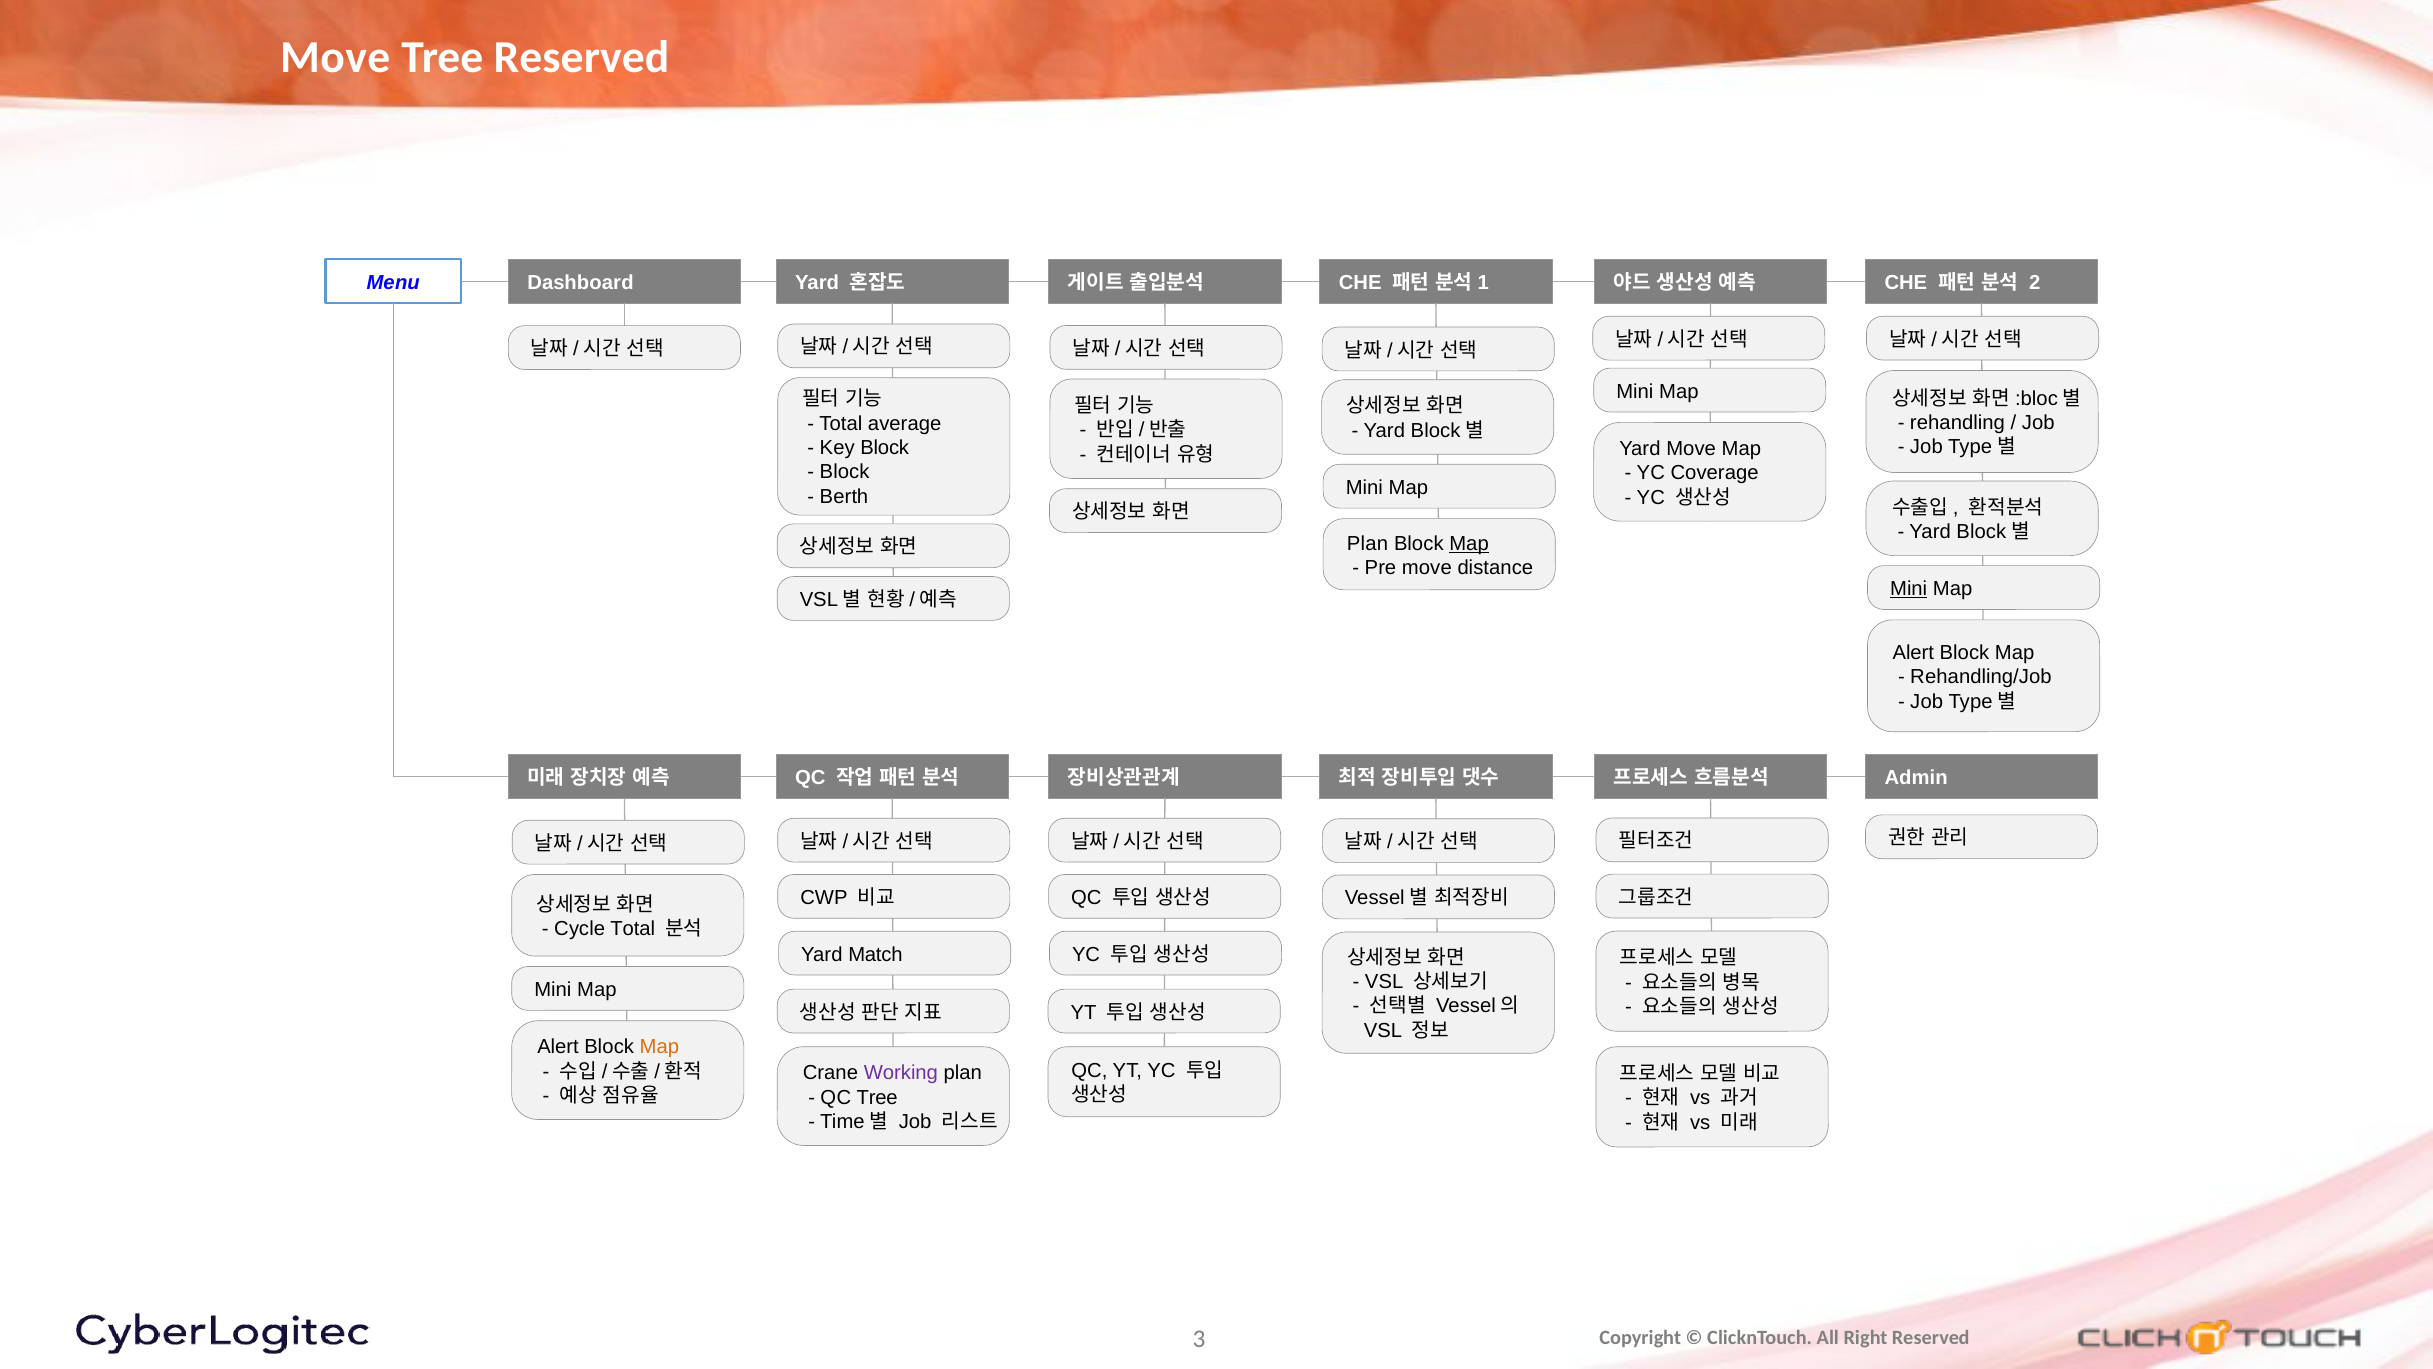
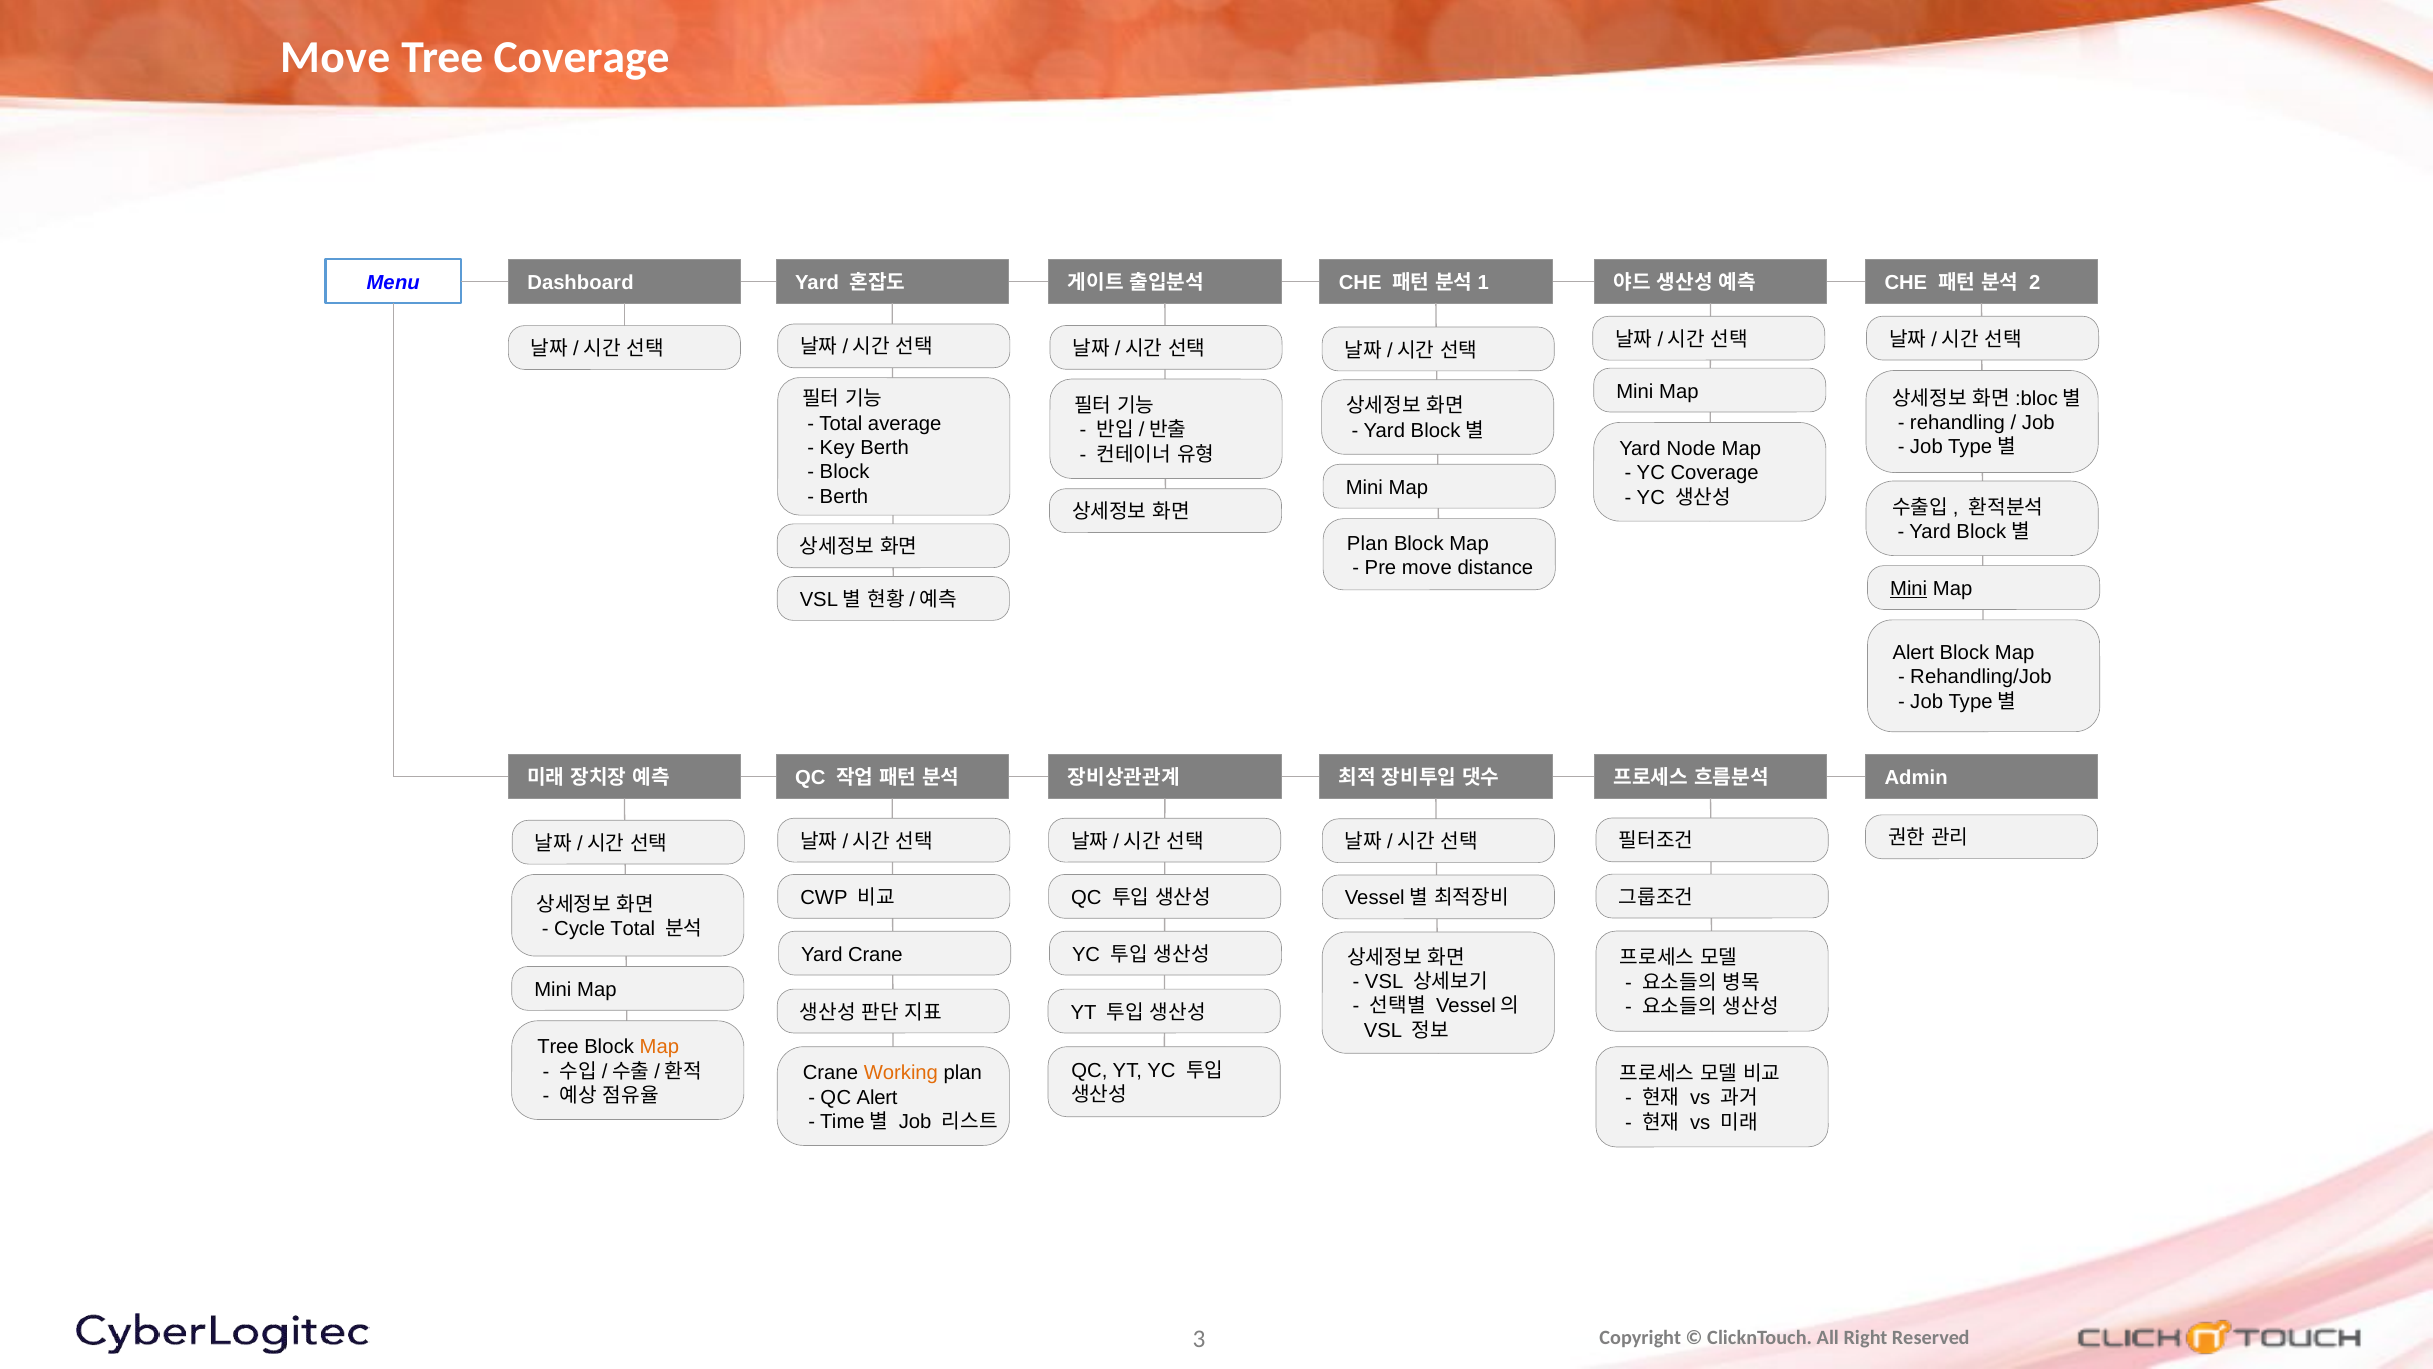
Tree Reserved: Reserved -> Coverage (582, 57)
Key Block: Block -> Berth (885, 448)
Yard Move: Move -> Node (1691, 449)
Map underline: present -> none (1469, 543)
Yard Match: Match -> Crane (875, 954)
Alert: Alert -> Tree (558, 1047)
Working colour: purple -> orange (901, 1073)
QC Tree: Tree -> Alert (877, 1097)
